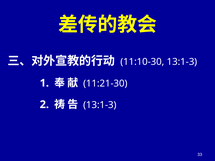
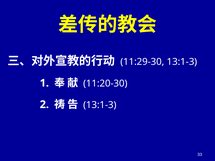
11:10-30: 11:10-30 -> 11:29-30 (142, 62)
11:21-30: 11:21-30 -> 11:20-30 (105, 84)
